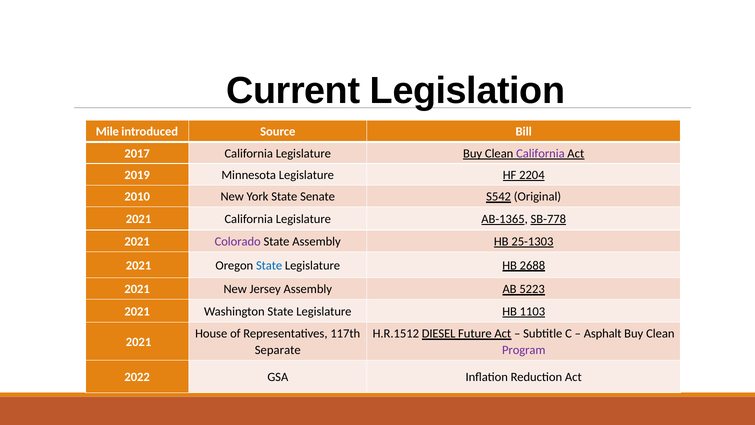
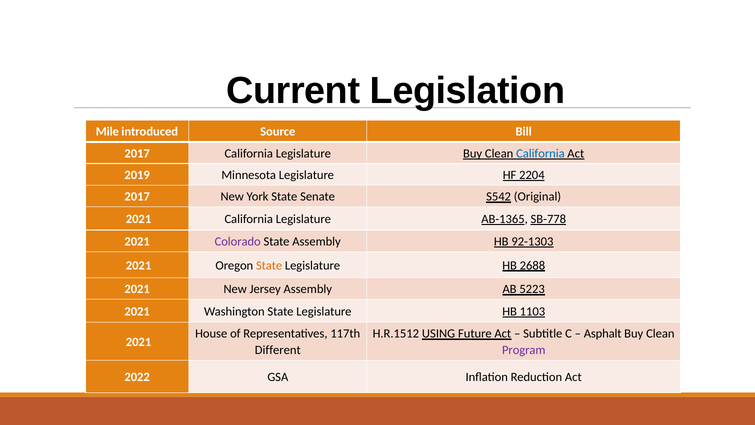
California colour: purple -> blue (540, 153)
2010: 2010 -> 2017 (137, 197)
25-1303: 25-1303 -> 92-1303 (532, 241)
State colour: blue -> orange (269, 265)
DIESEL: DIESEL -> USING (439, 333)
Separate: Separate -> Different (278, 350)
